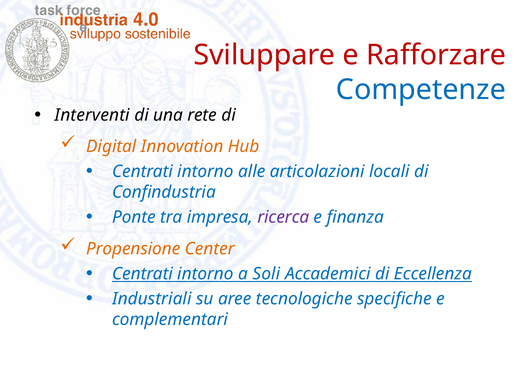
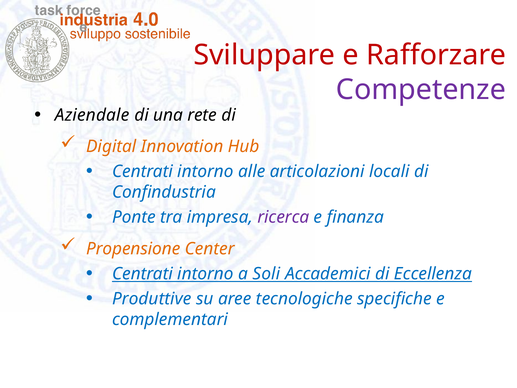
Competenze colour: blue -> purple (421, 90)
Interventi: Interventi -> Aziendale (92, 115)
Industriali: Industriali -> Produttive (152, 299)
